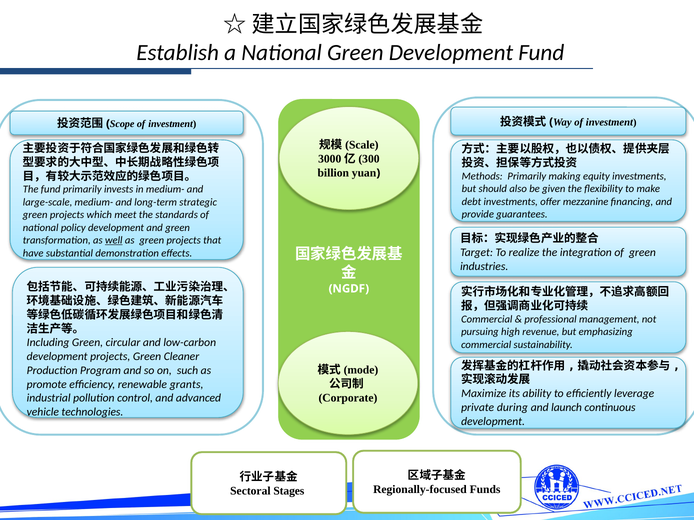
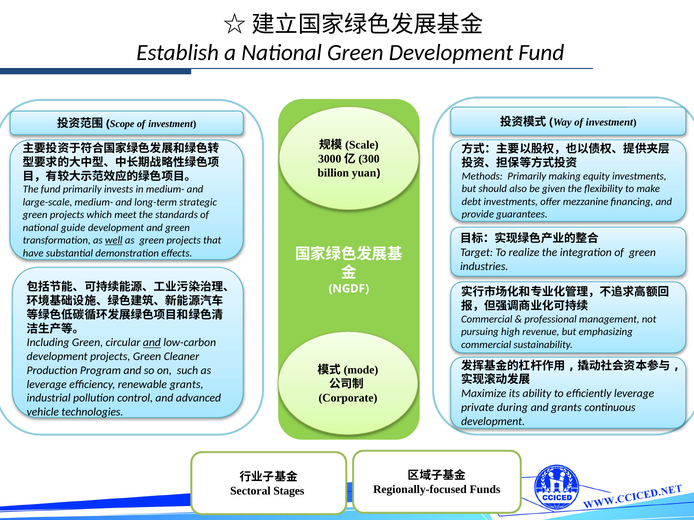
policy: policy -> guide (73, 228)
and underline: none -> present (152, 343)
promote: promote -> leverage (47, 385)
and launch: launch -> grants (566, 408)
